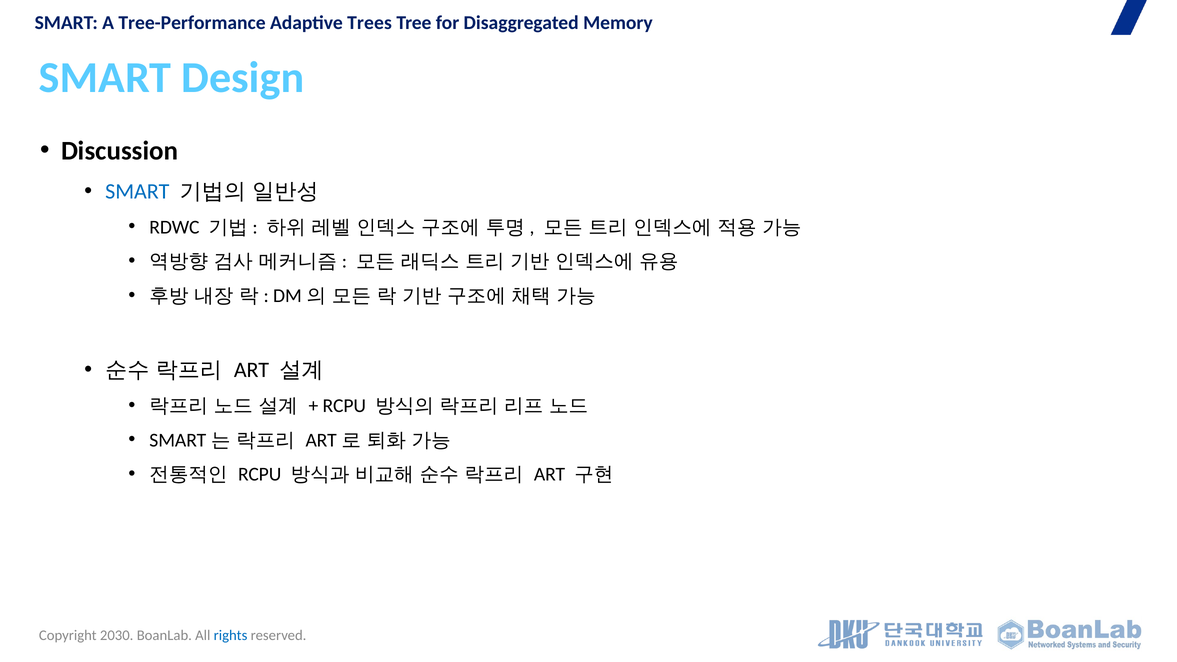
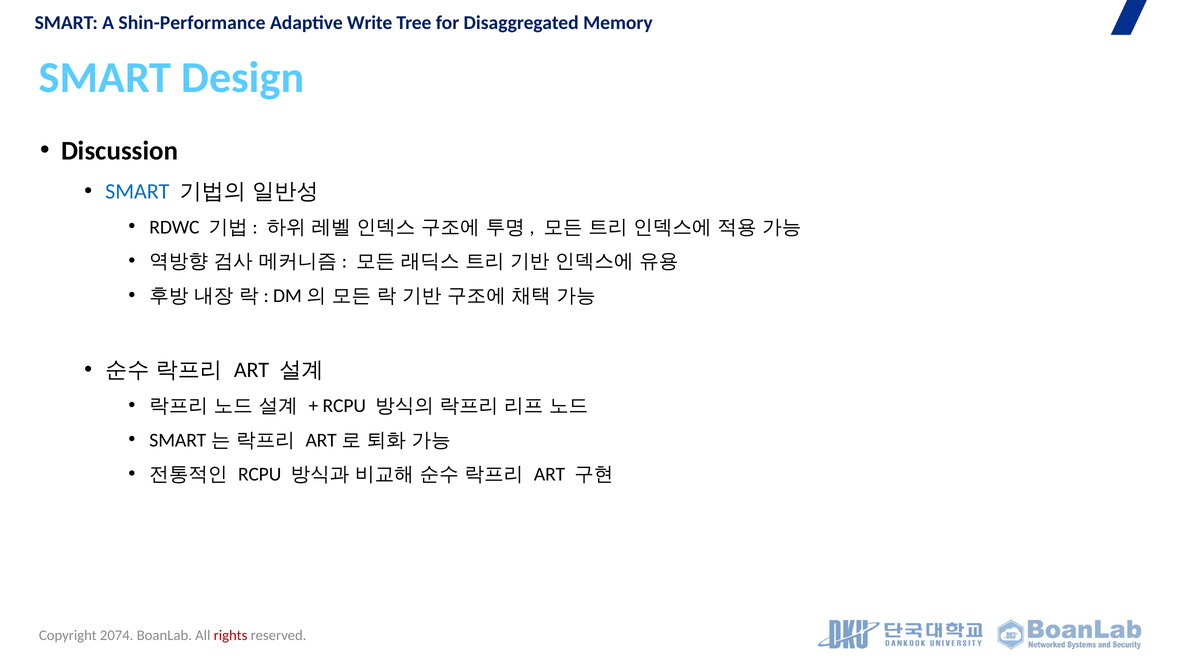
Tree-Performance: Tree-Performance -> Shin-Performance (192, 23)
Trees: Trees -> Write (370, 23)
2030: 2030 -> 2074 (117, 636)
rights colour: blue -> red (231, 636)
